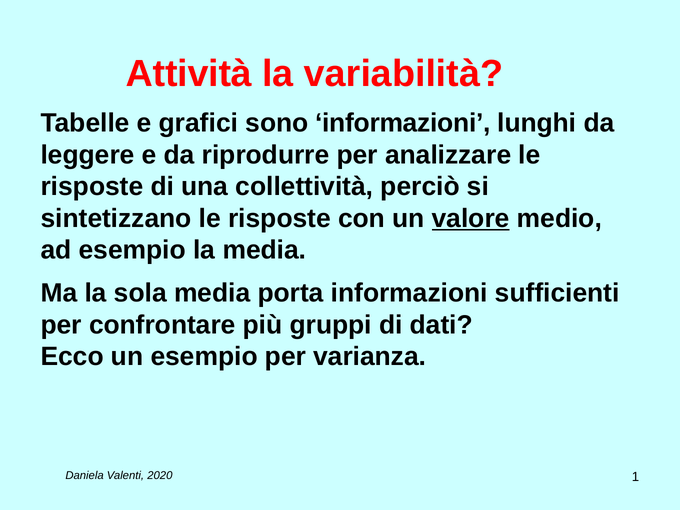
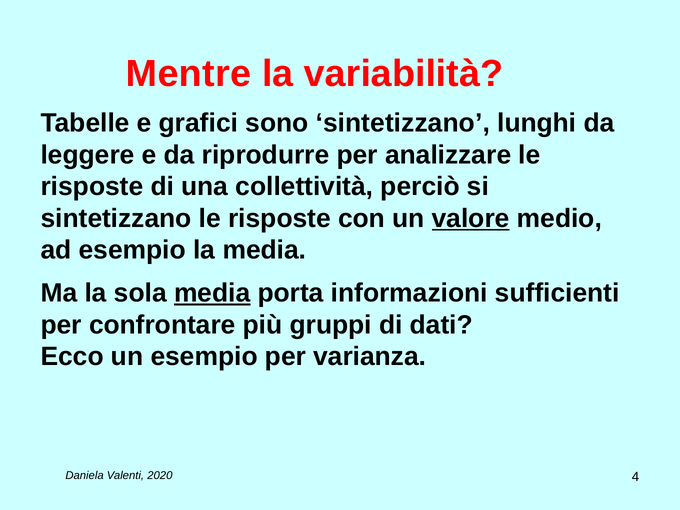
Attività: Attività -> Mentre (189, 74)
sono informazioni: informazioni -> sintetizzano (403, 123)
media underline: none -> present (212, 293)
1: 1 -> 4 (636, 477)
